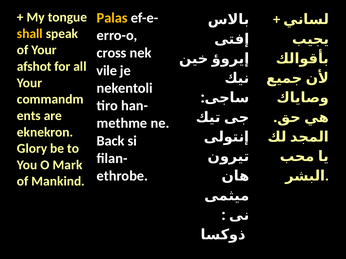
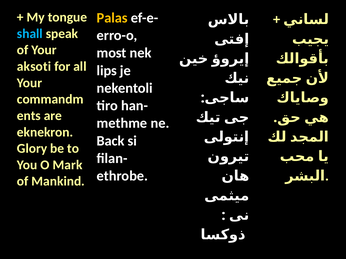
shall colour: yellow -> light blue (30, 34)
cross: cross -> most (112, 53)
afshot: afshot -> aksoti (34, 67)
vile: vile -> lips (107, 71)
